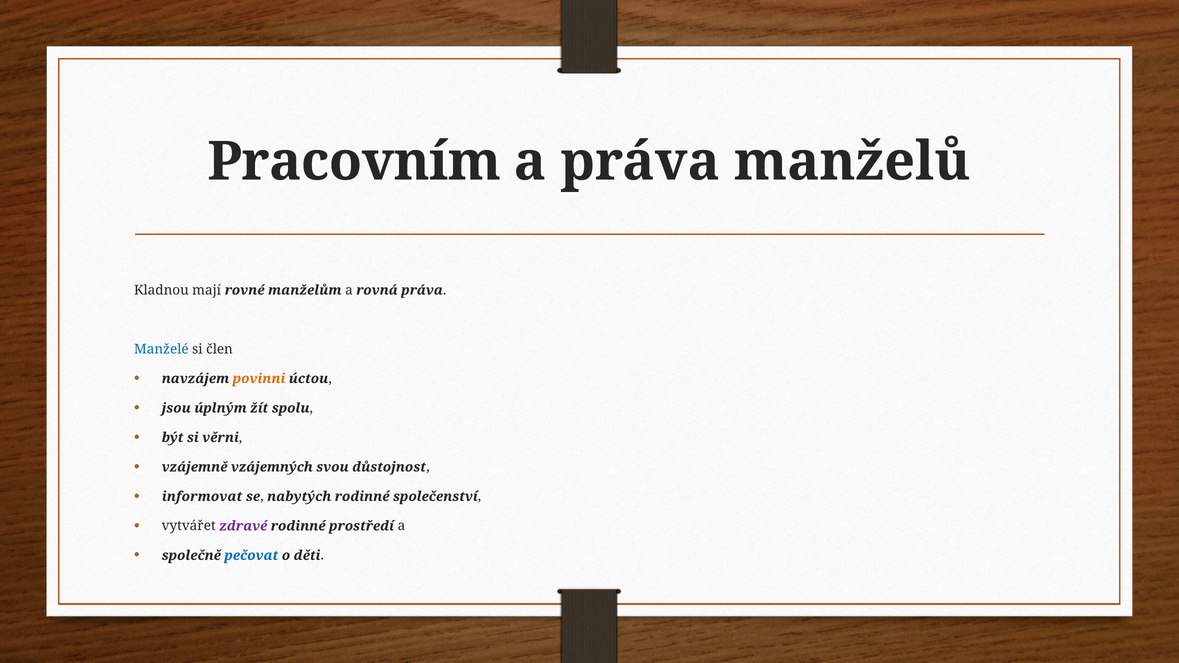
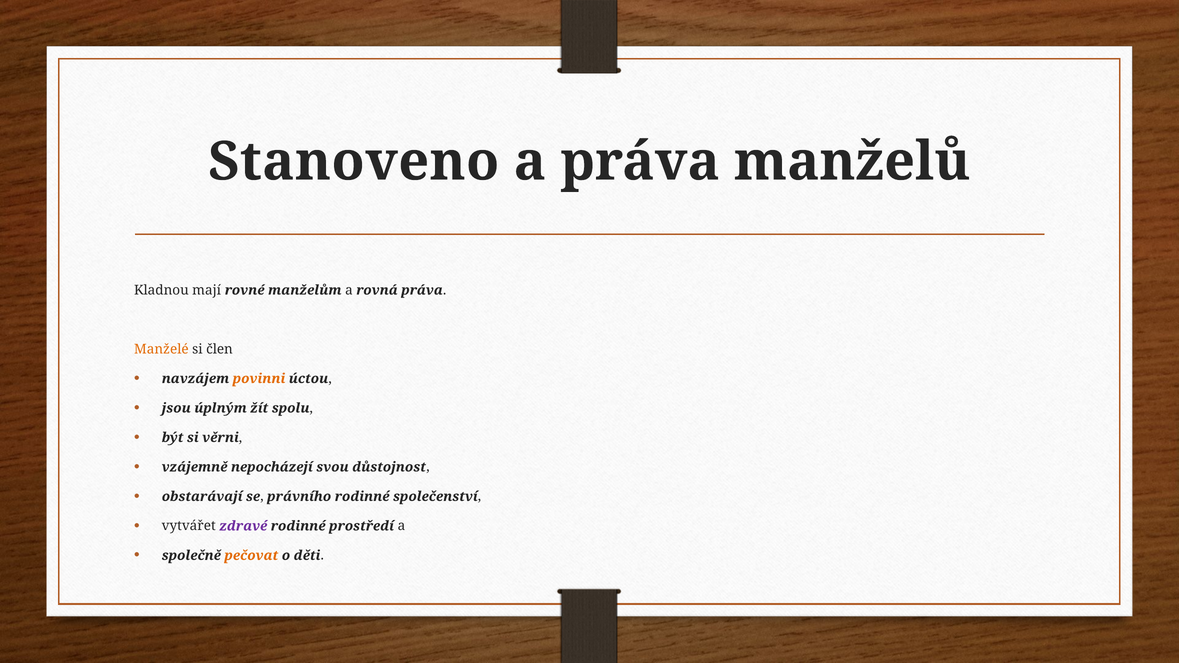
Pracovním: Pracovním -> Stanoveno (354, 162)
Manželé colour: blue -> orange (161, 349)
vzájemných: vzájemných -> nepocházejí (272, 467)
informovat: informovat -> obstarávají (202, 497)
nabytých: nabytých -> právního (299, 497)
pečovat colour: blue -> orange (251, 556)
